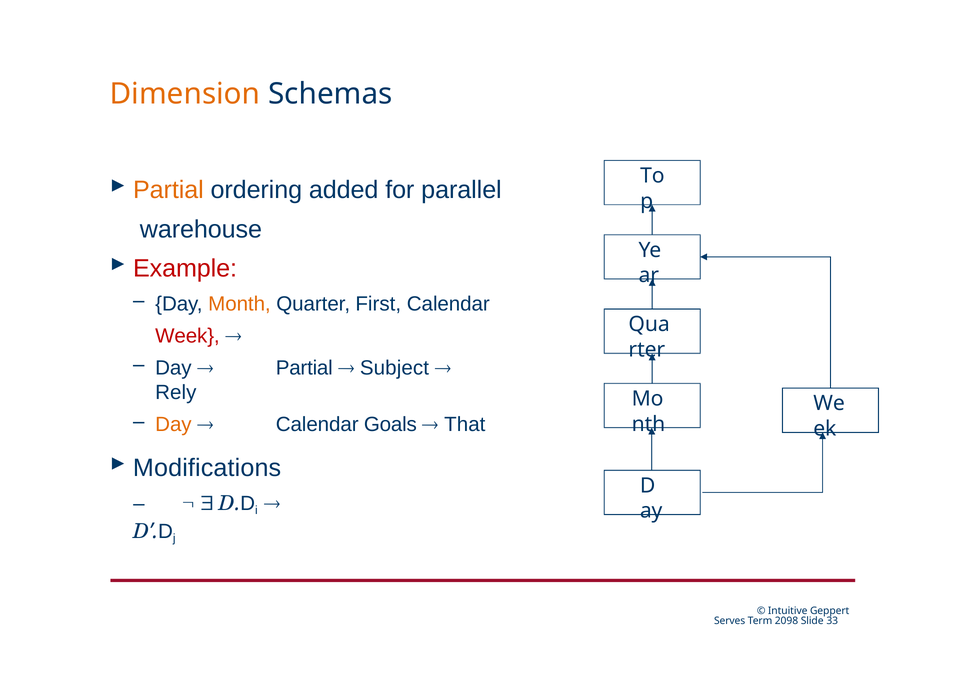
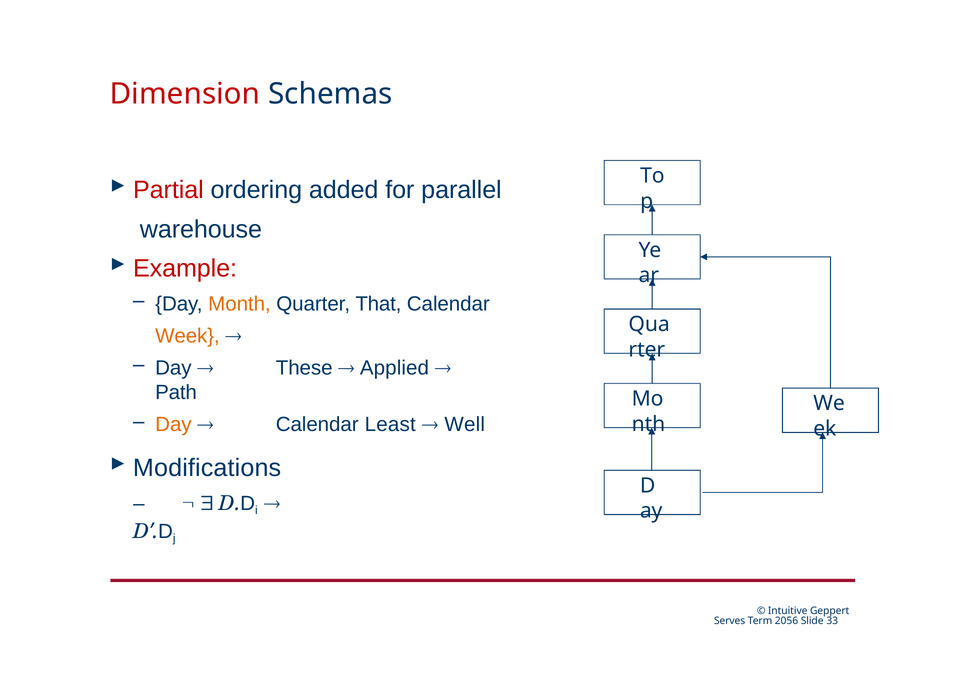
Dimension colour: orange -> red (185, 94)
Partial colour: orange -> red (168, 190)
First: First -> That (378, 304)
Week colour: red -> orange (187, 336)
Partial: Partial -> These (304, 368)
Subject: Subject -> Applied (394, 368)
Rely: Rely -> Path (176, 393)
Goals: Goals -> Least (390, 425)
That: That -> Well (465, 425)
2098: 2098 -> 2056 (786, 621)
